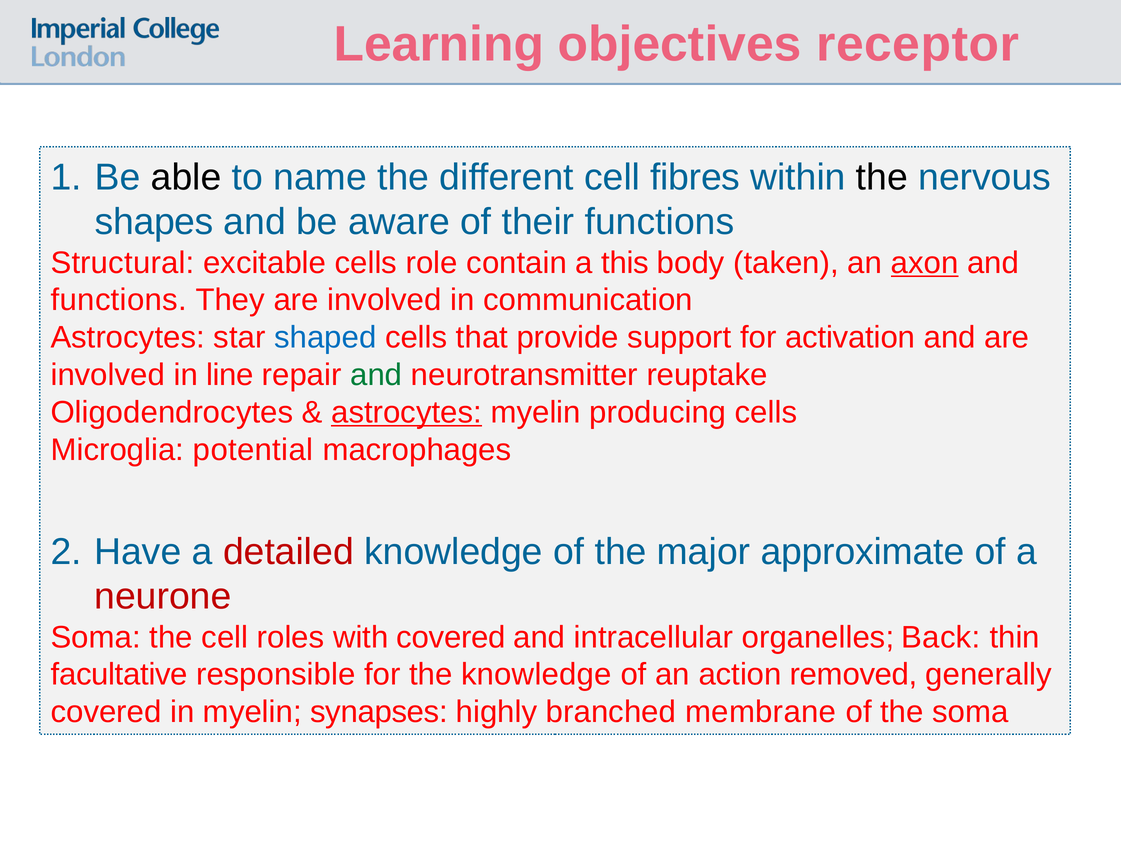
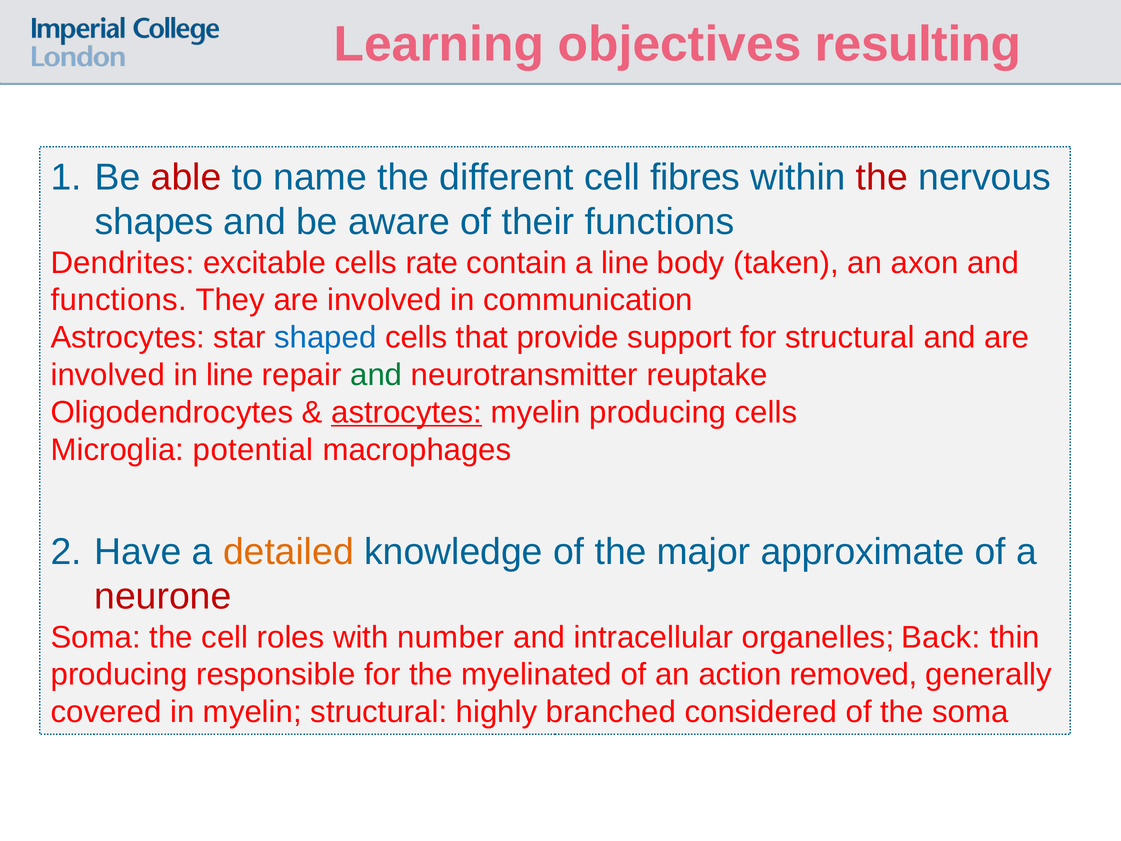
receptor: receptor -> resulting (918, 44)
able colour: black -> red (186, 177)
the colour: black -> red (882, 177)
Structural: Structural -> Dendrites (123, 263)
role: role -> rate (432, 263)
a this: this -> line (625, 263)
axon underline: present -> none (925, 263)
for activation: activation -> structural (850, 337)
detailed colour: red -> orange (288, 552)
with covered: covered -> number (451, 637)
facultative: facultative -> producing (119, 674)
the knowledge: knowledge -> myelinated (537, 674)
myelin synapses: synapses -> structural (379, 712)
membrane: membrane -> considered (761, 712)
